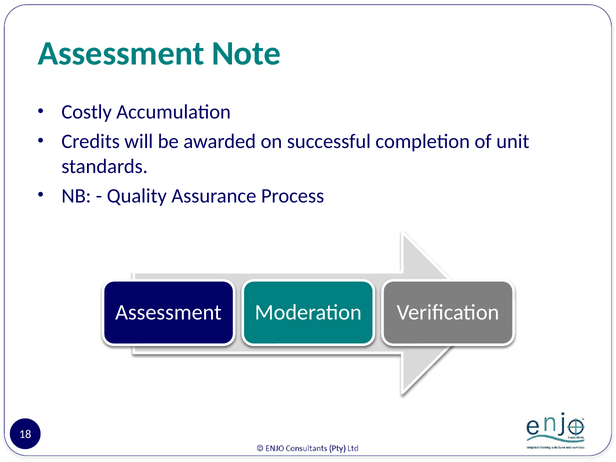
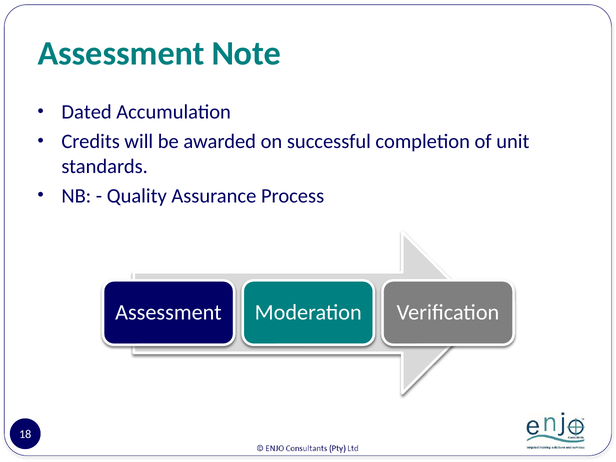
Costly: Costly -> Dated (87, 112)
